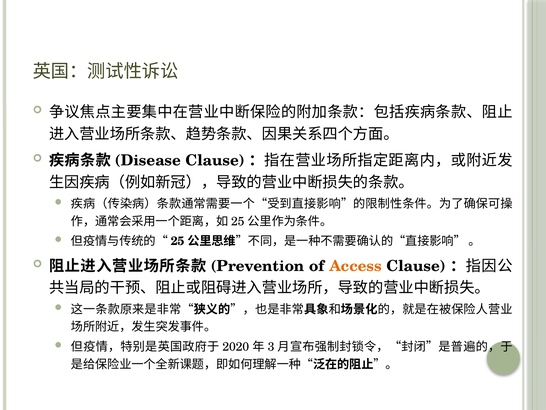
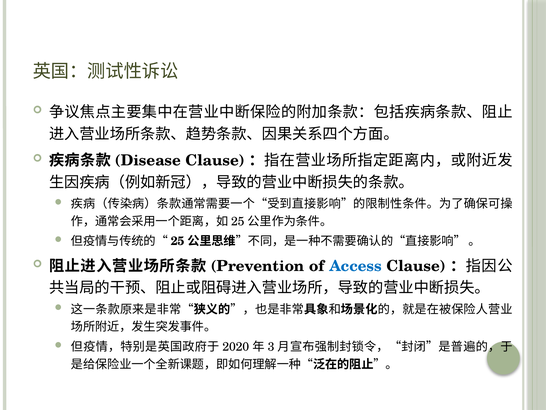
Access colour: orange -> blue (356, 266)
